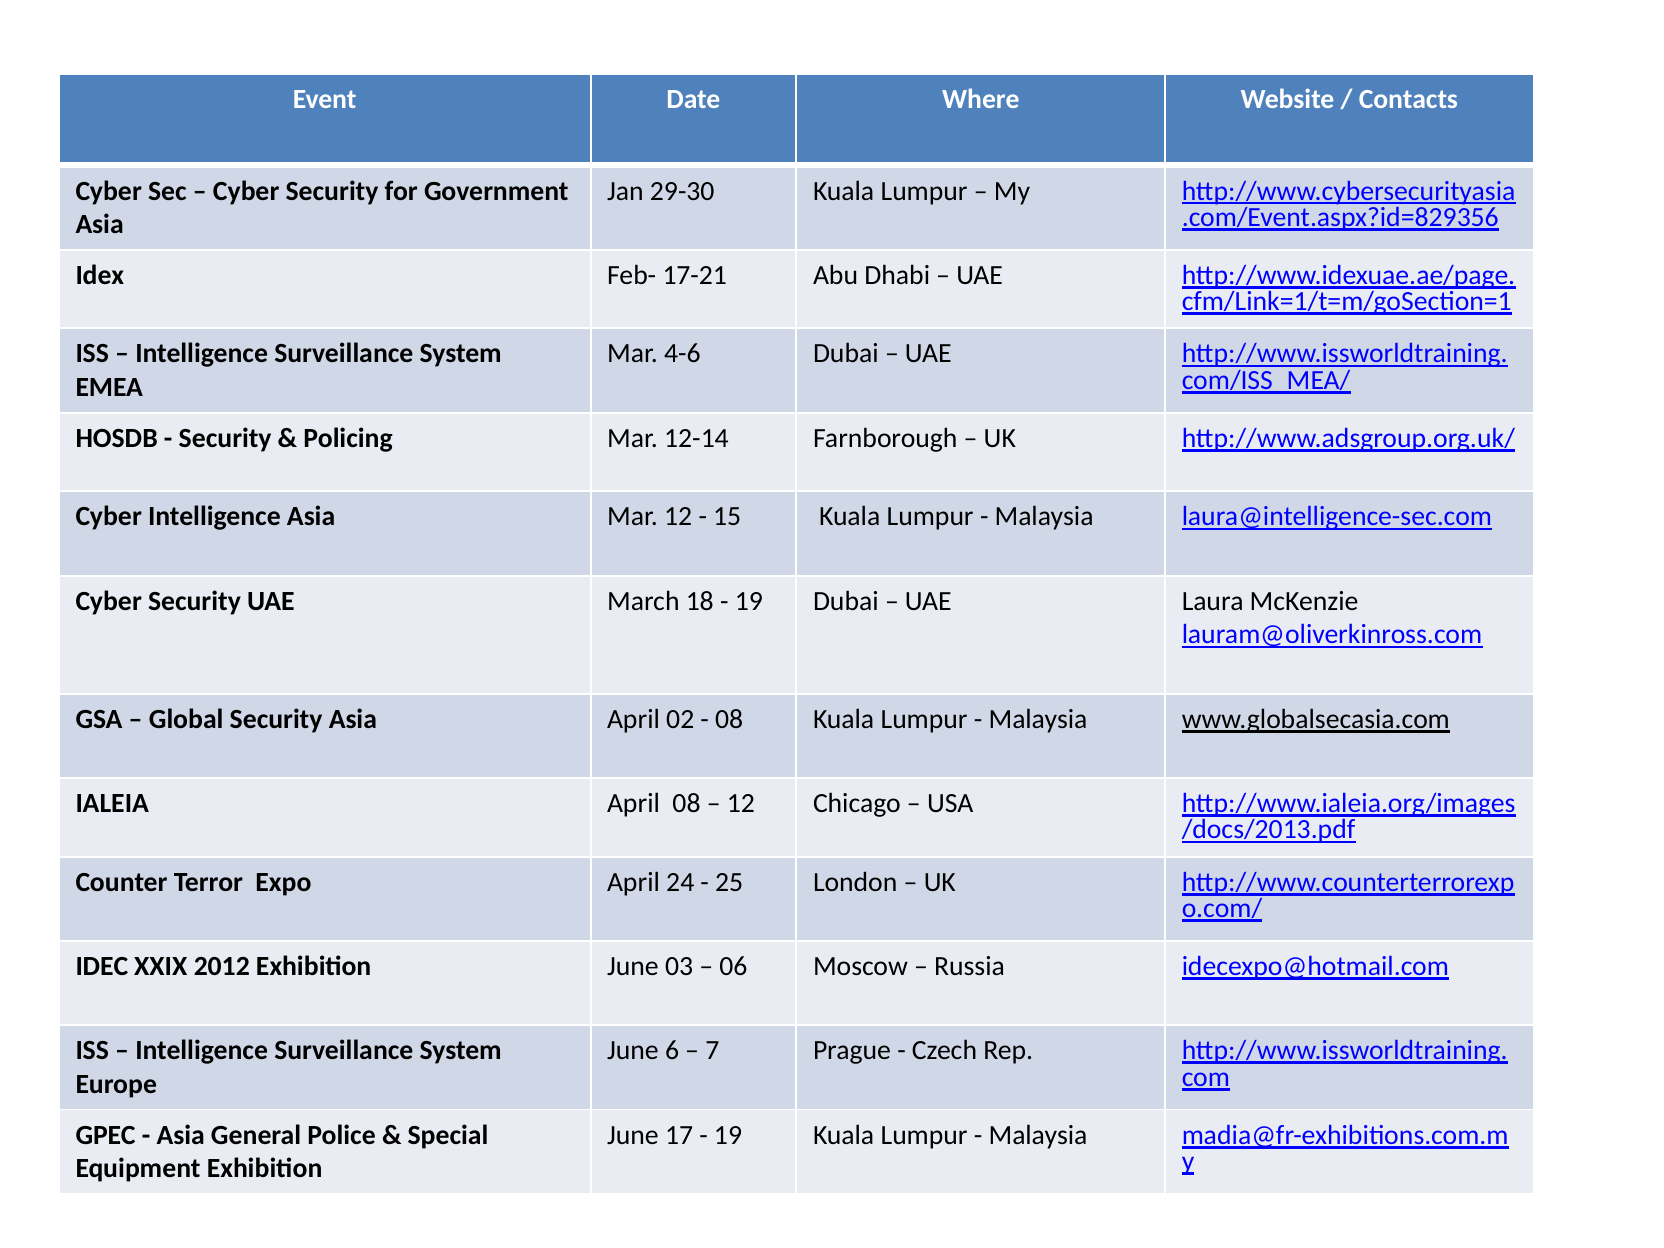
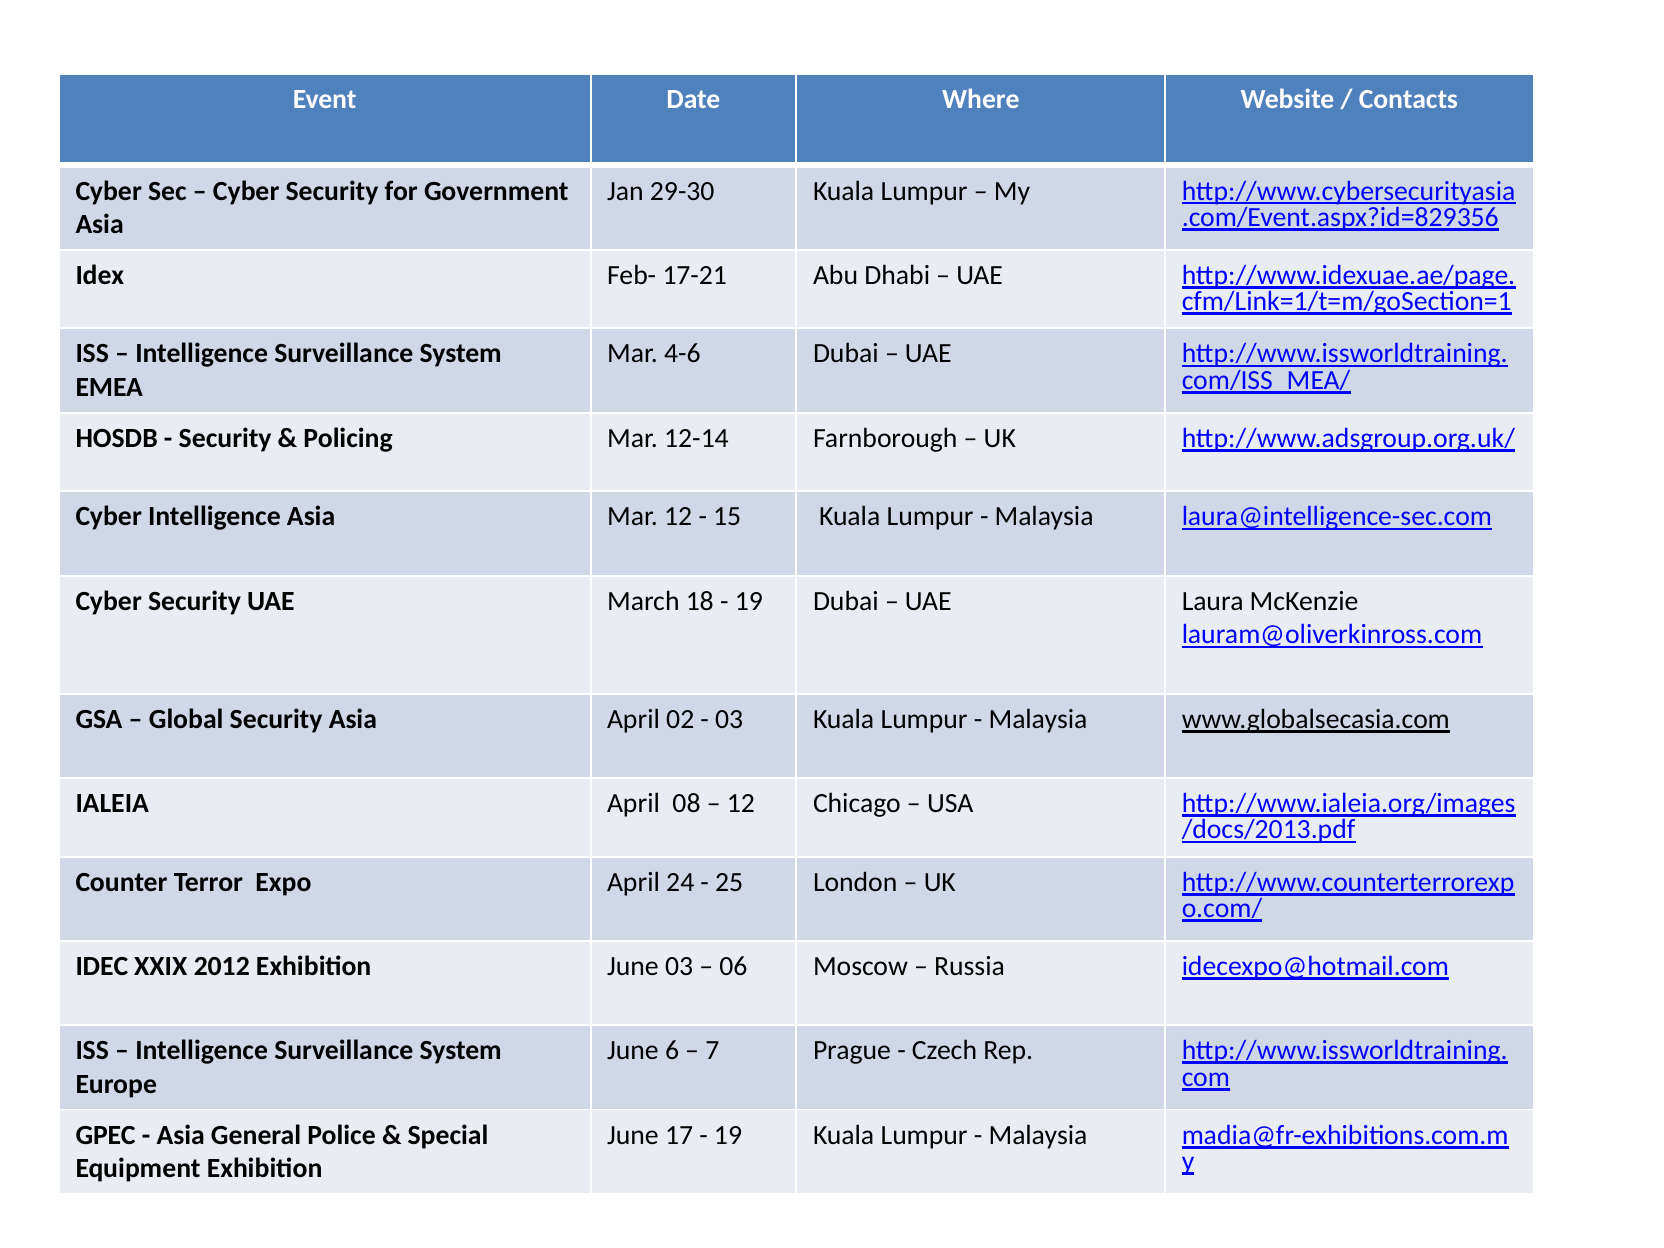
08: 08 -> 03 (729, 719)
